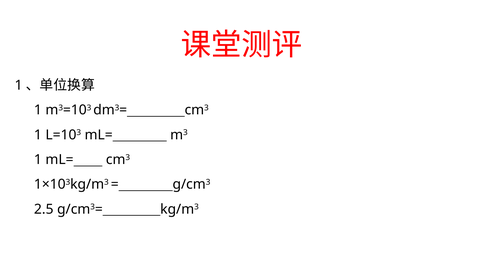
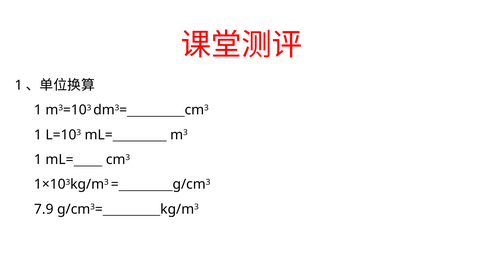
2.5: 2.5 -> 7.9 (44, 210)
